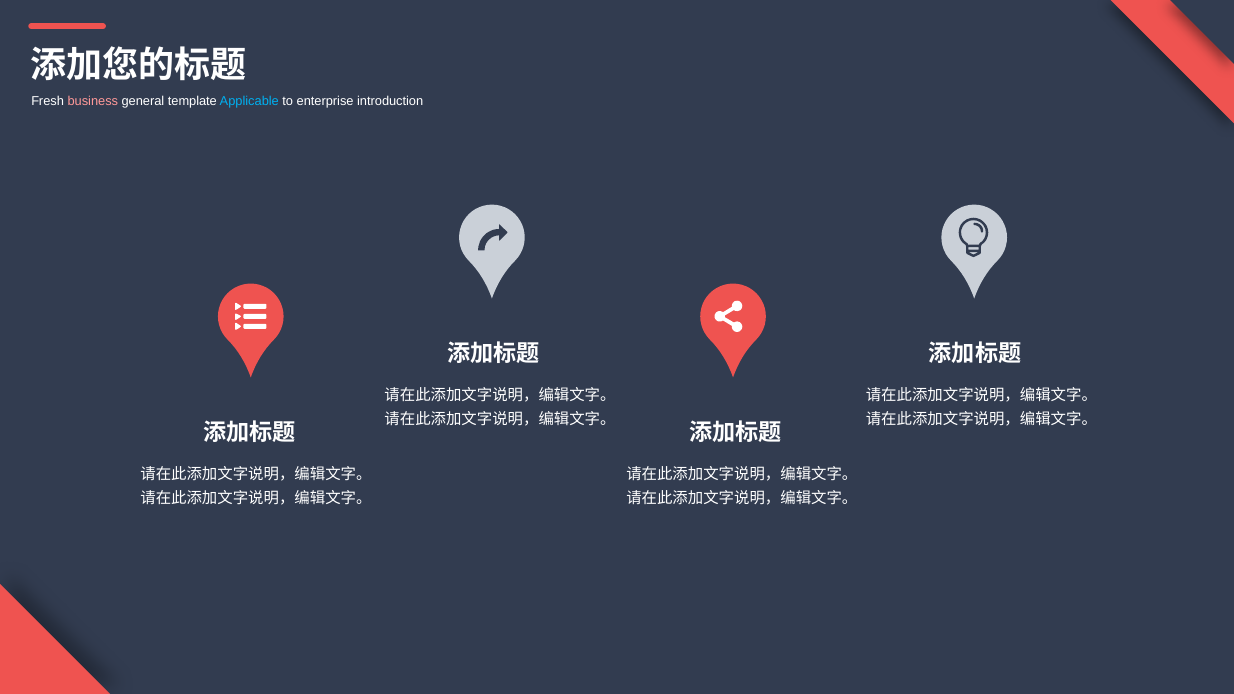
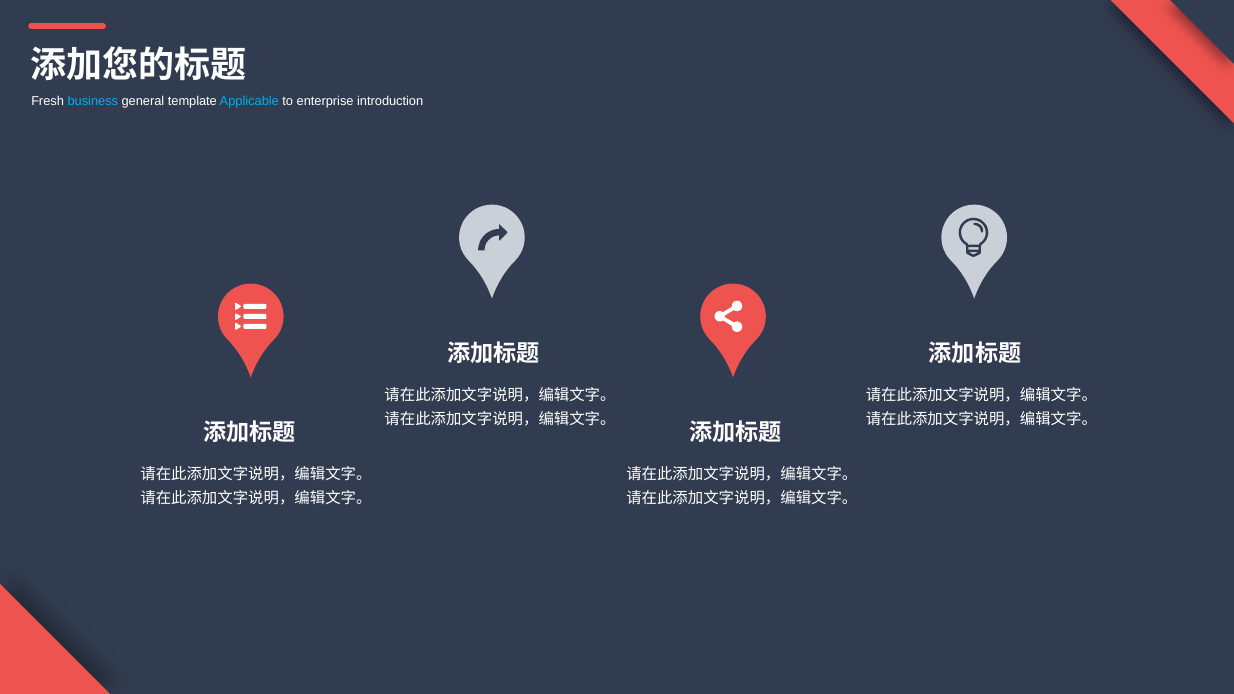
business colour: pink -> light blue (93, 101)
